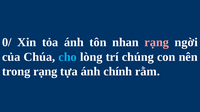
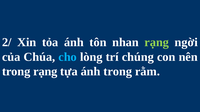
0/: 0/ -> 2/ (7, 42)
rạng colour: pink -> light green (157, 42)
ánh chính: chính -> trong (118, 72)
